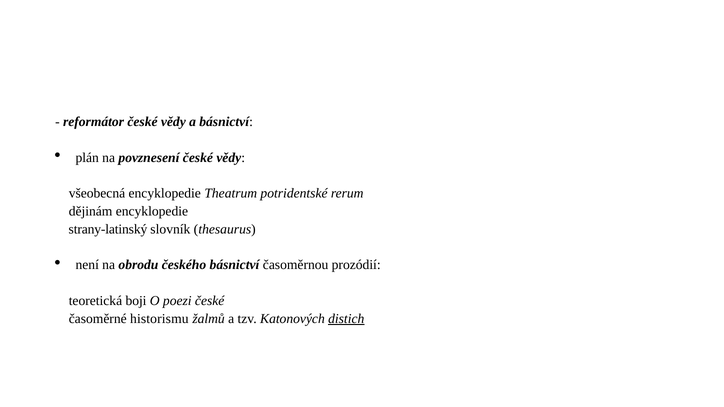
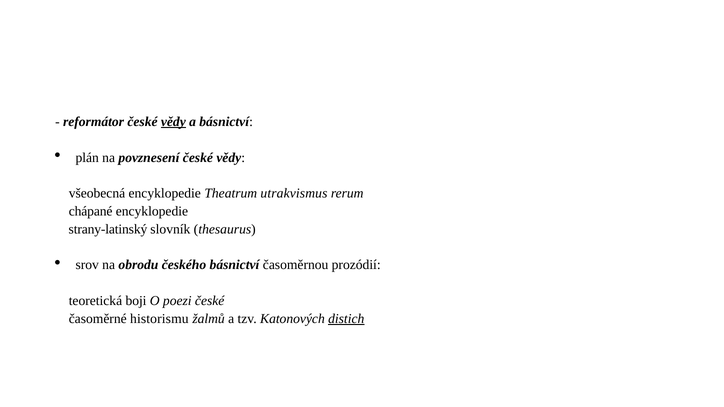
vědy underline: none -> present (173, 122)
potridentské: potridentské -> utrakvismus (294, 193)
dějinám: dějinám -> chápané (91, 211)
není: není -> srov (87, 265)
